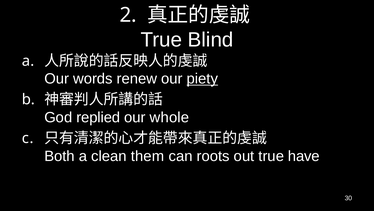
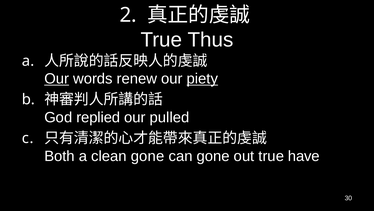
Blind: Blind -> Thus (211, 40)
Our underline: none -> present (57, 78)
whole: whole -> pulled (170, 117)
clean them: them -> gone (148, 156)
can roots: roots -> gone (213, 156)
